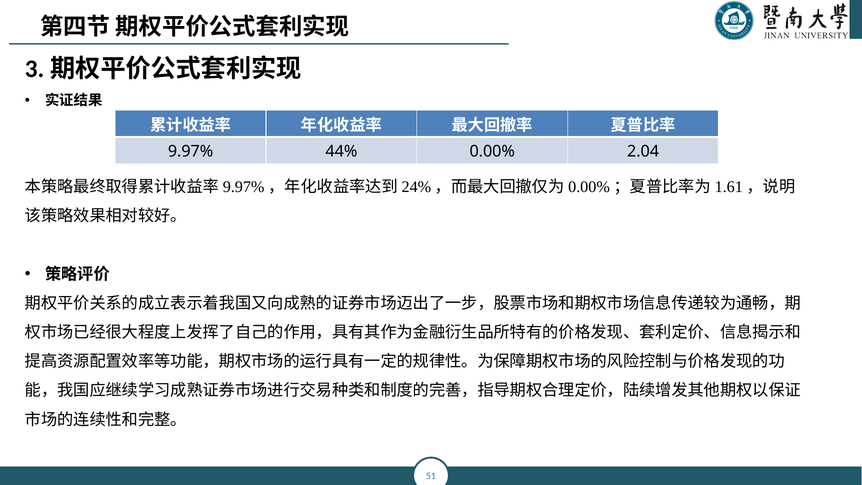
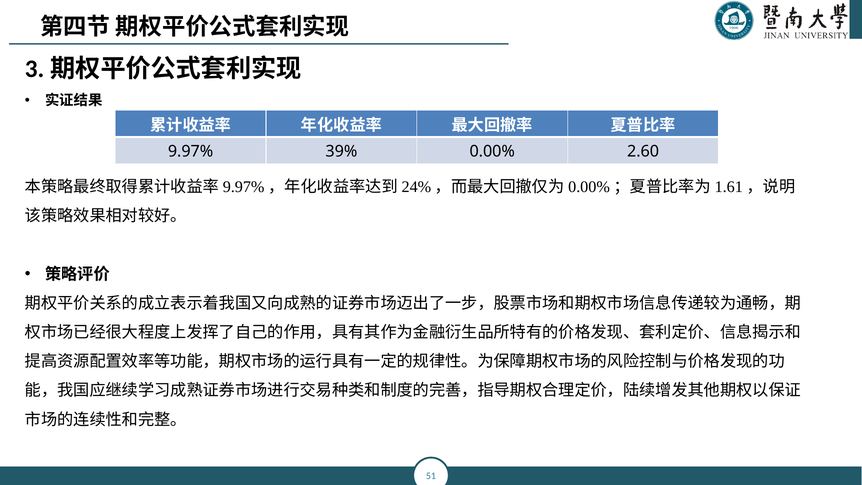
44%: 44% -> 39% (341, 151)
2.04: 2.04 -> 2.60 (643, 151)
